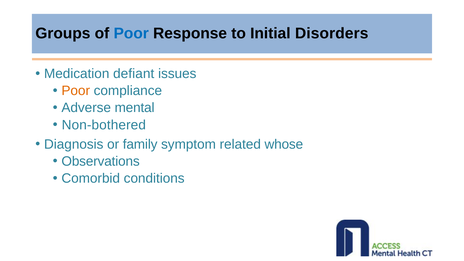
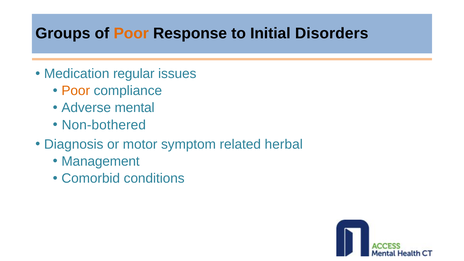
Poor colour: blue -> orange (131, 34)
defiant: defiant -> regular (134, 74)
family: family -> motor (140, 144)
whose: whose -> herbal (284, 144)
Observations: Observations -> Management (101, 161)
